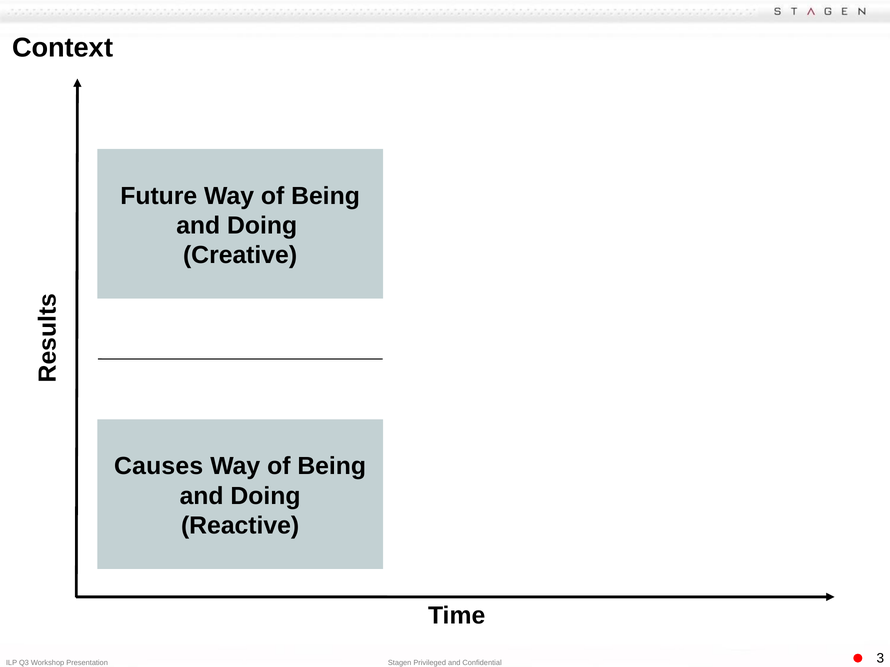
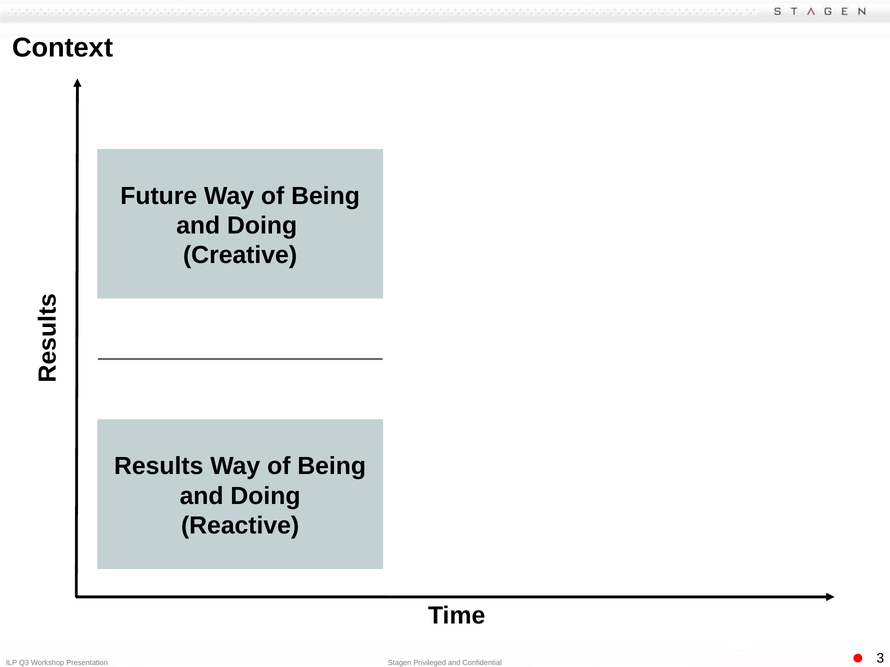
Causes: Causes -> Results (159, 467)
